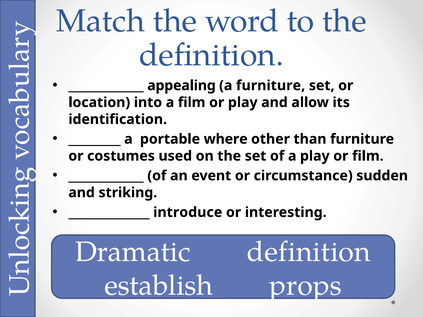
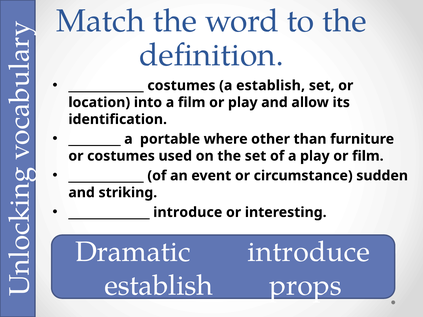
appealing: appealing -> costumes (181, 86)
a furniture: furniture -> establish (271, 86)
Dramatic definition: definition -> introduce (309, 252)
